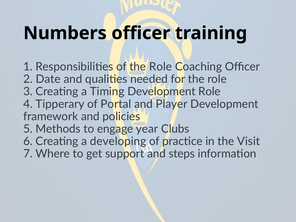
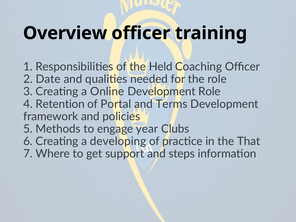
Numbers: Numbers -> Overview (65, 33)
of the Role: Role -> Held (161, 67)
Timing: Timing -> Online (107, 92)
Tipperary: Tipperary -> Retention (60, 104)
Player: Player -> Terms (172, 104)
Visit: Visit -> That (249, 141)
